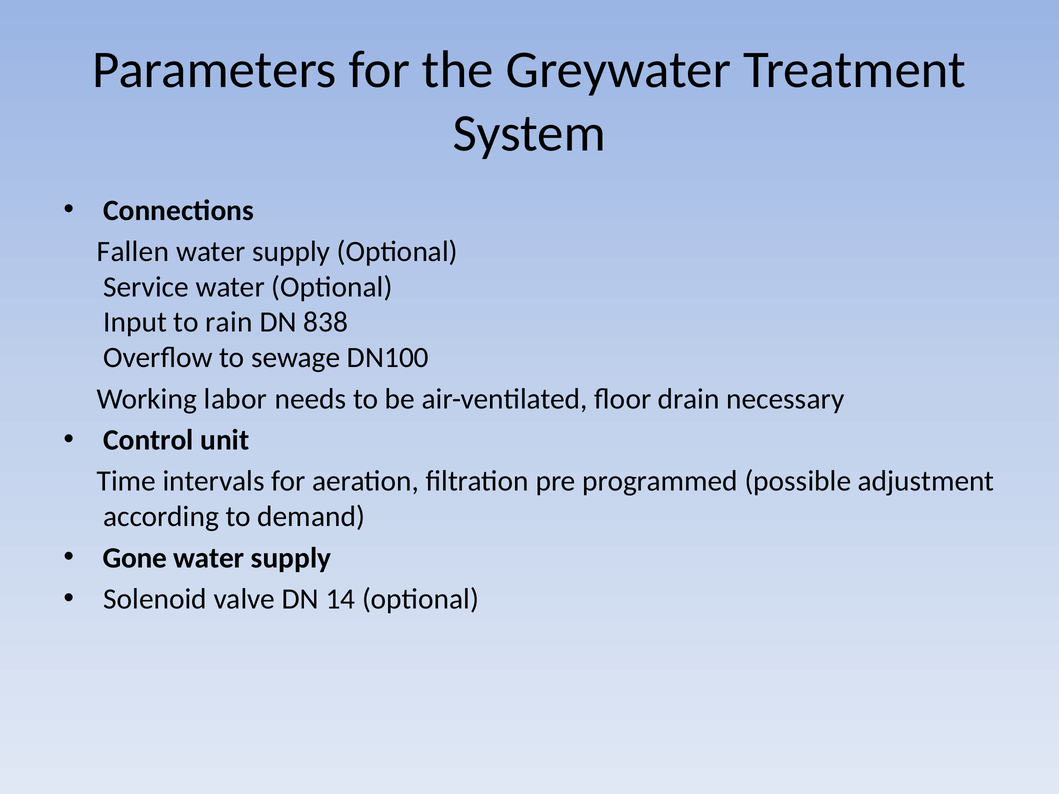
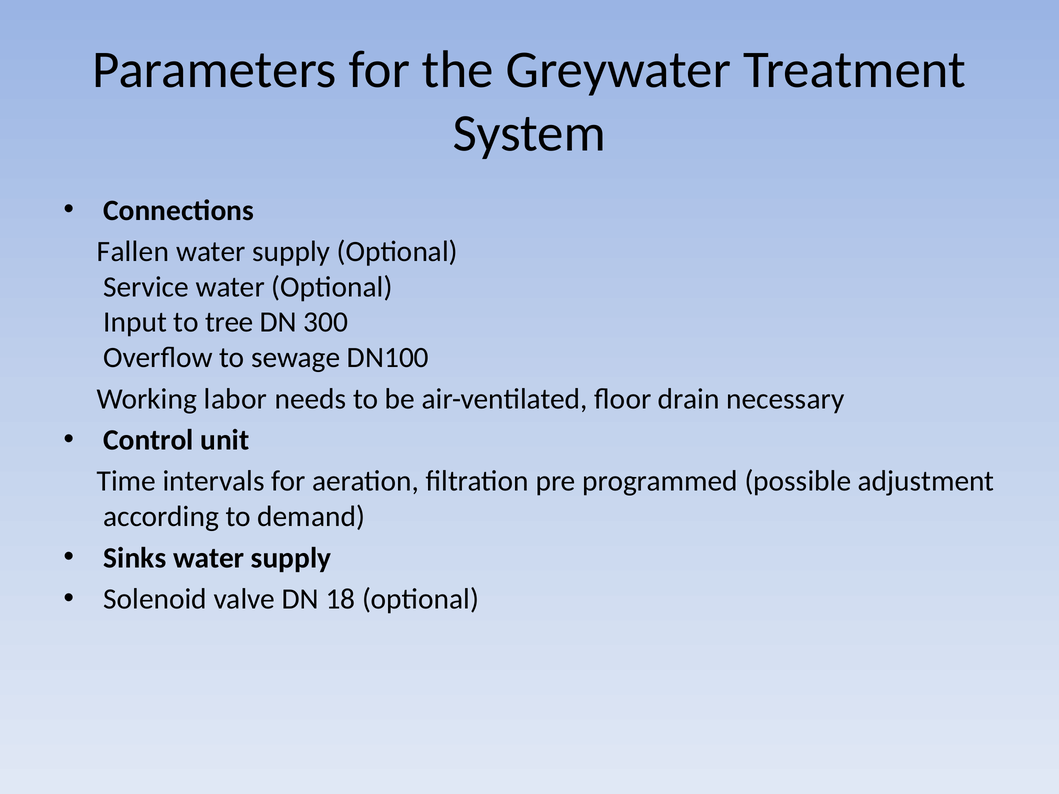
rain: rain -> tree (229, 322)
838: 838 -> 300 (326, 322)
Gone: Gone -> Sinks (135, 558)
14: 14 -> 18 (340, 599)
